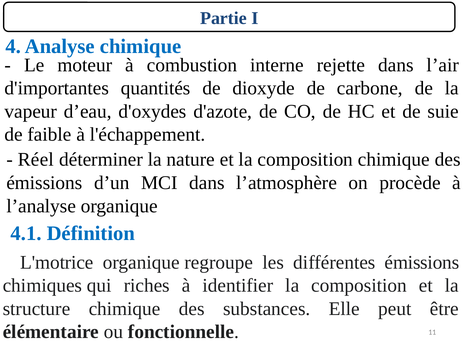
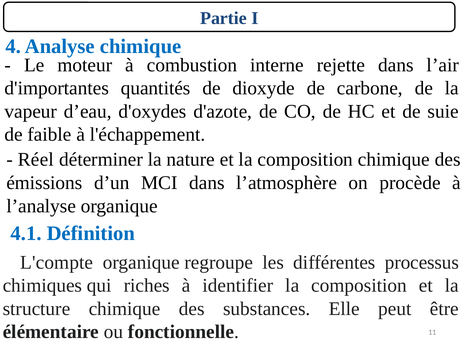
L'motrice: L'motrice -> L'compte (57, 262)
différentes émissions: émissions -> processus (422, 262)
